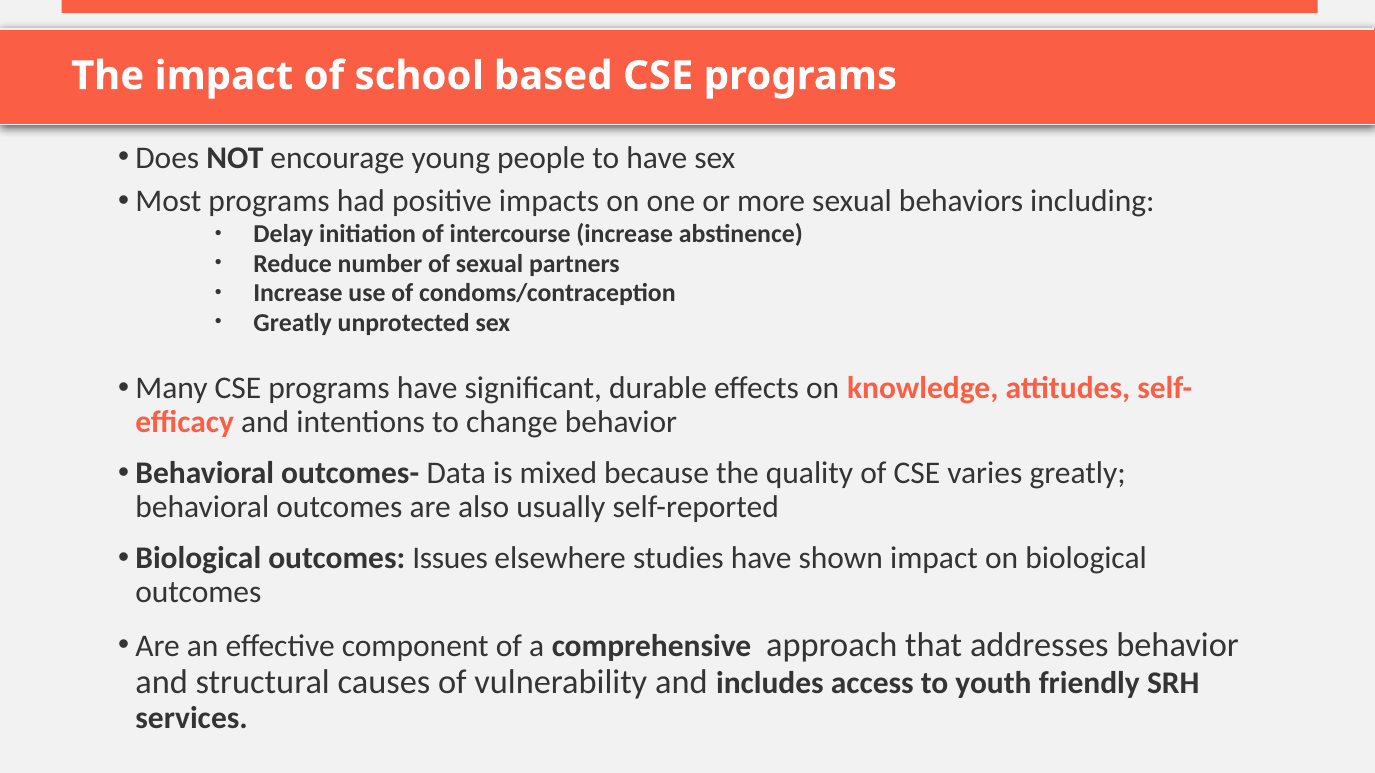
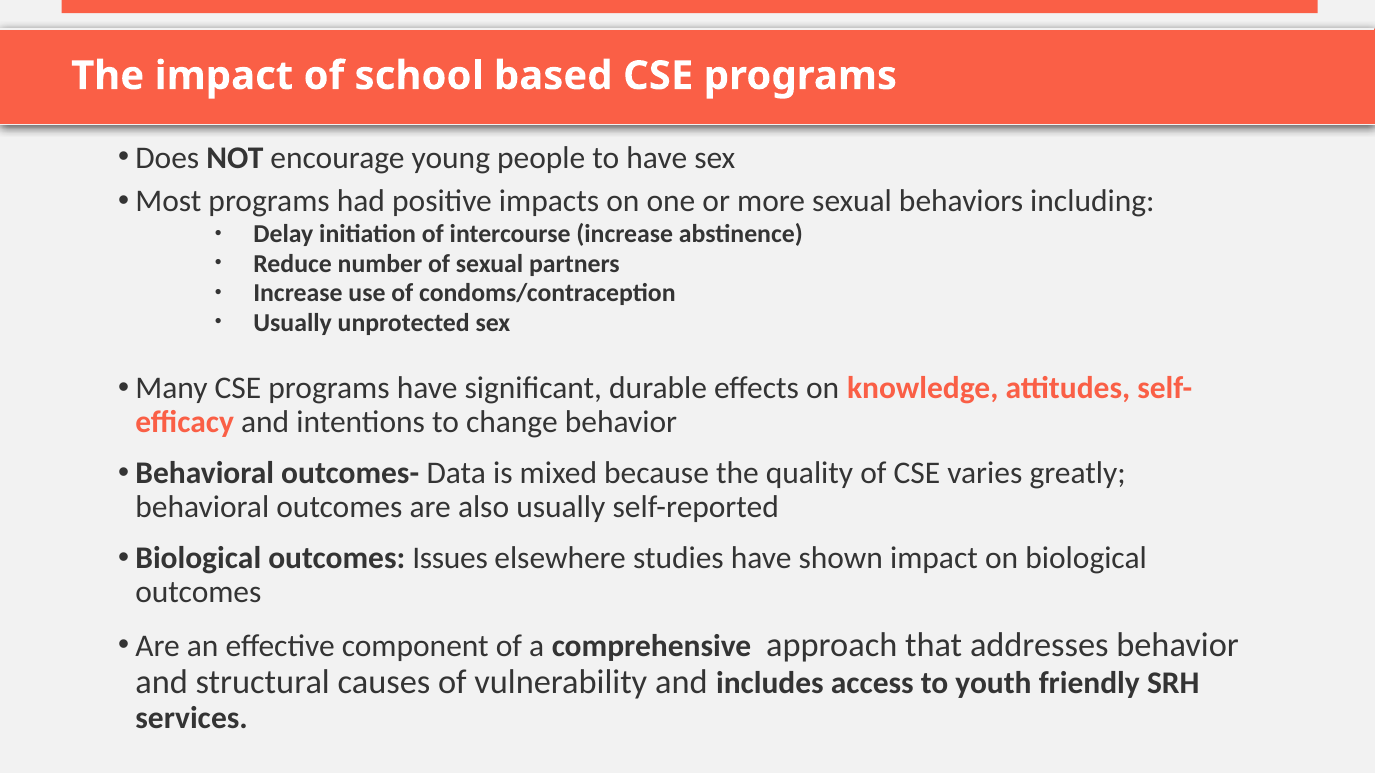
Greatly: Greatly -> Usually (293, 323)
